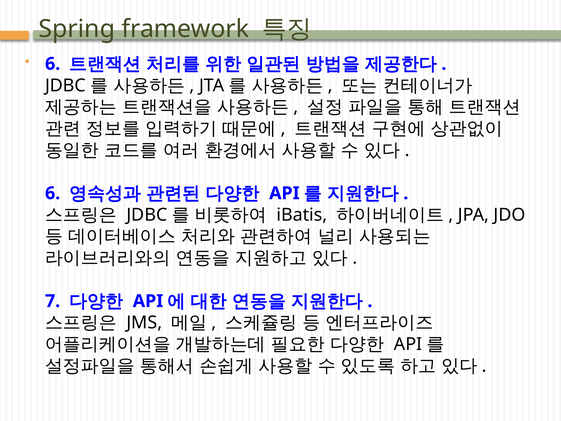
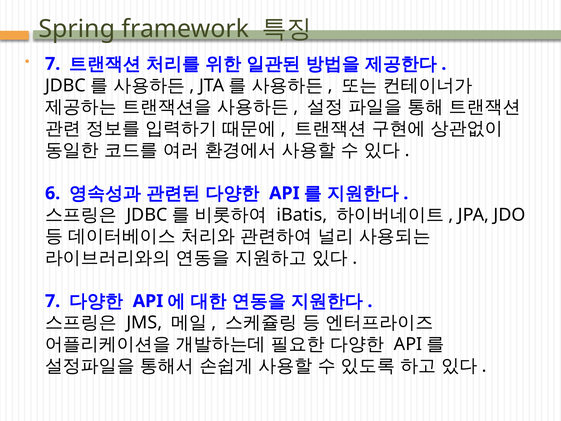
6: 6 -> 7 (53, 64)
